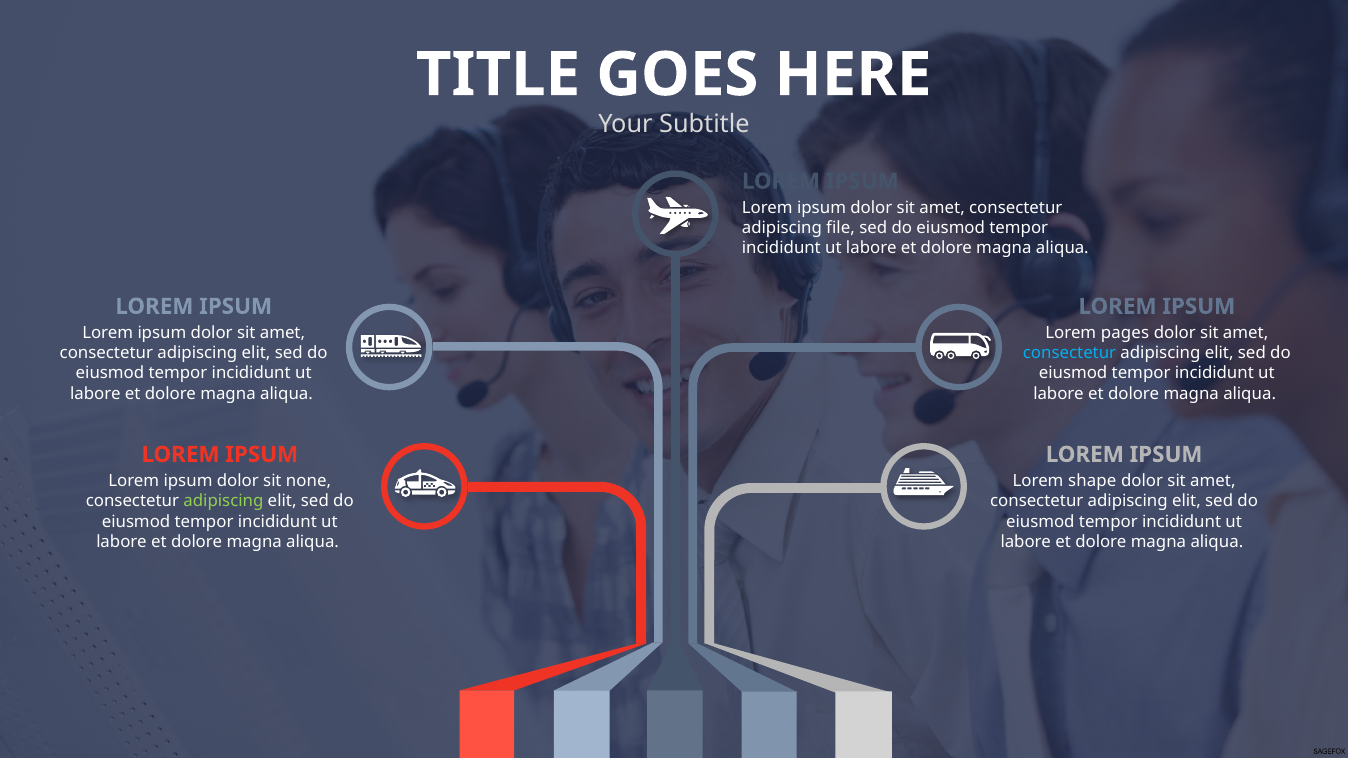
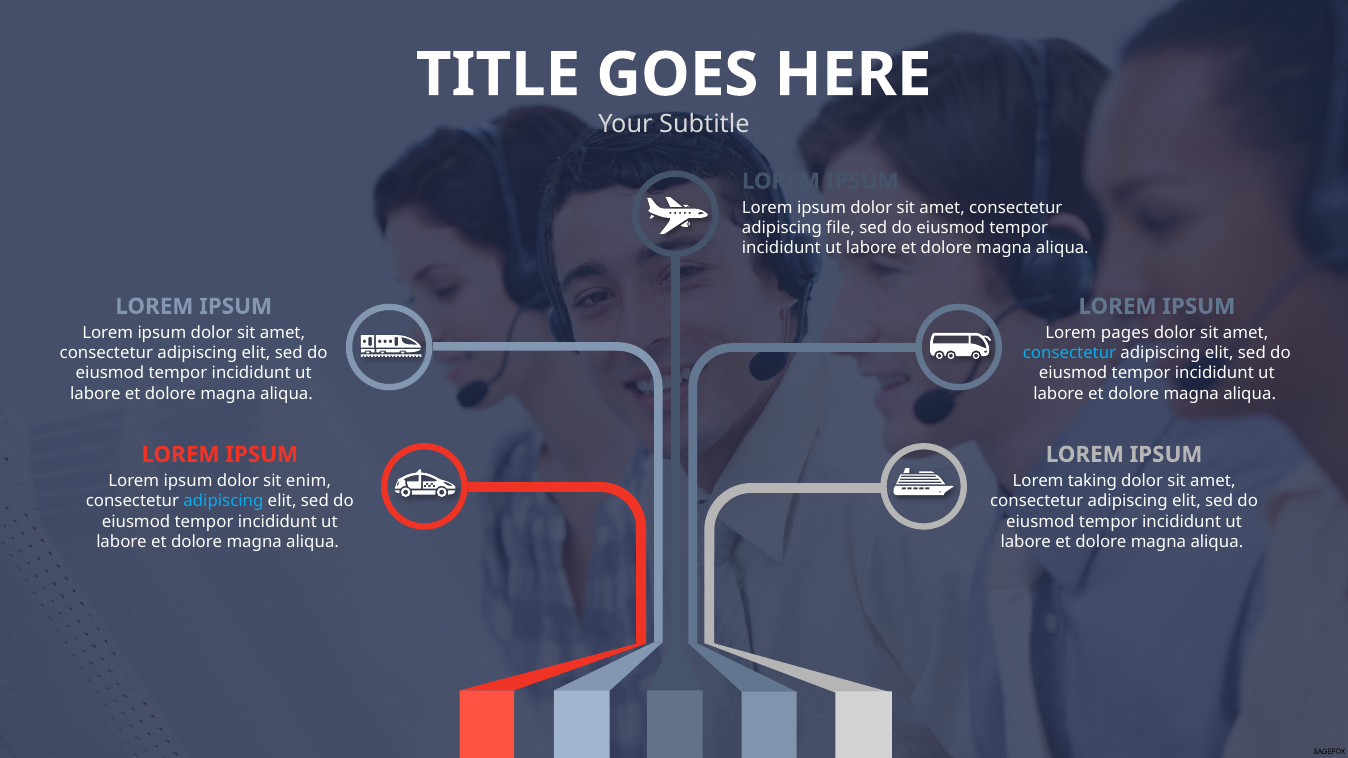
none: none -> enim (309, 481)
shape: shape -> taking (1092, 481)
adipiscing colour: light green -> light blue (223, 501)
